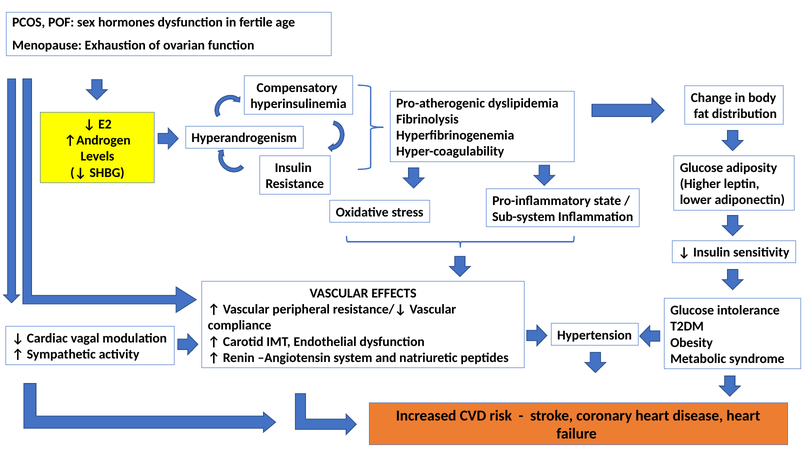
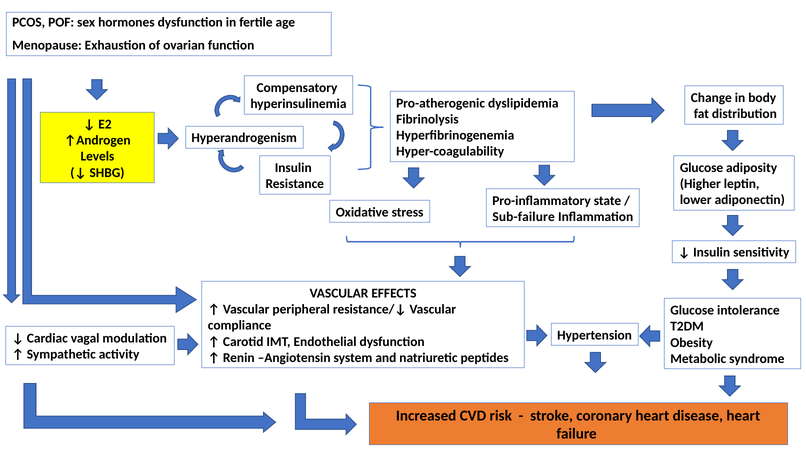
Sub-system: Sub-system -> Sub-failure (524, 217)
